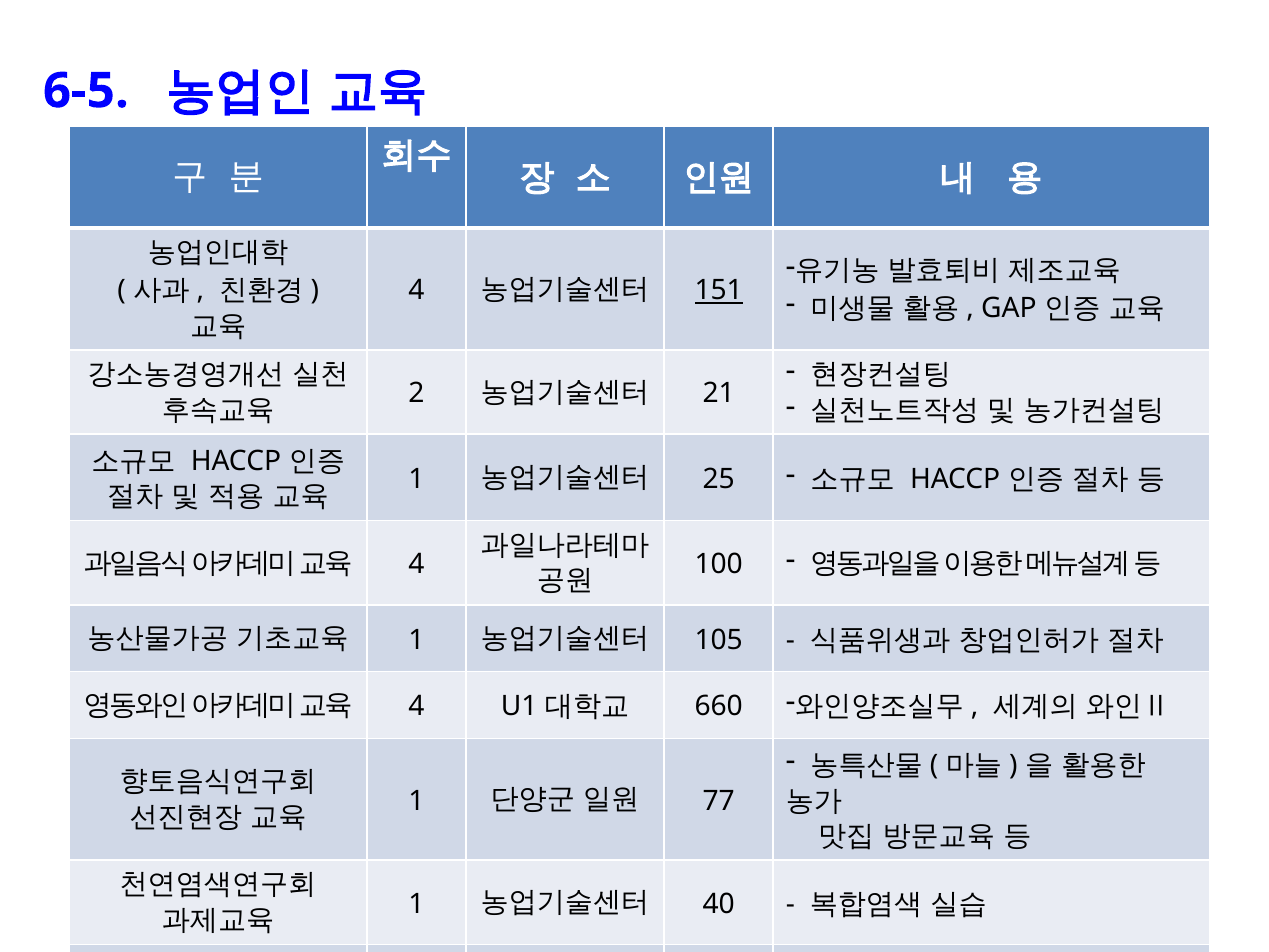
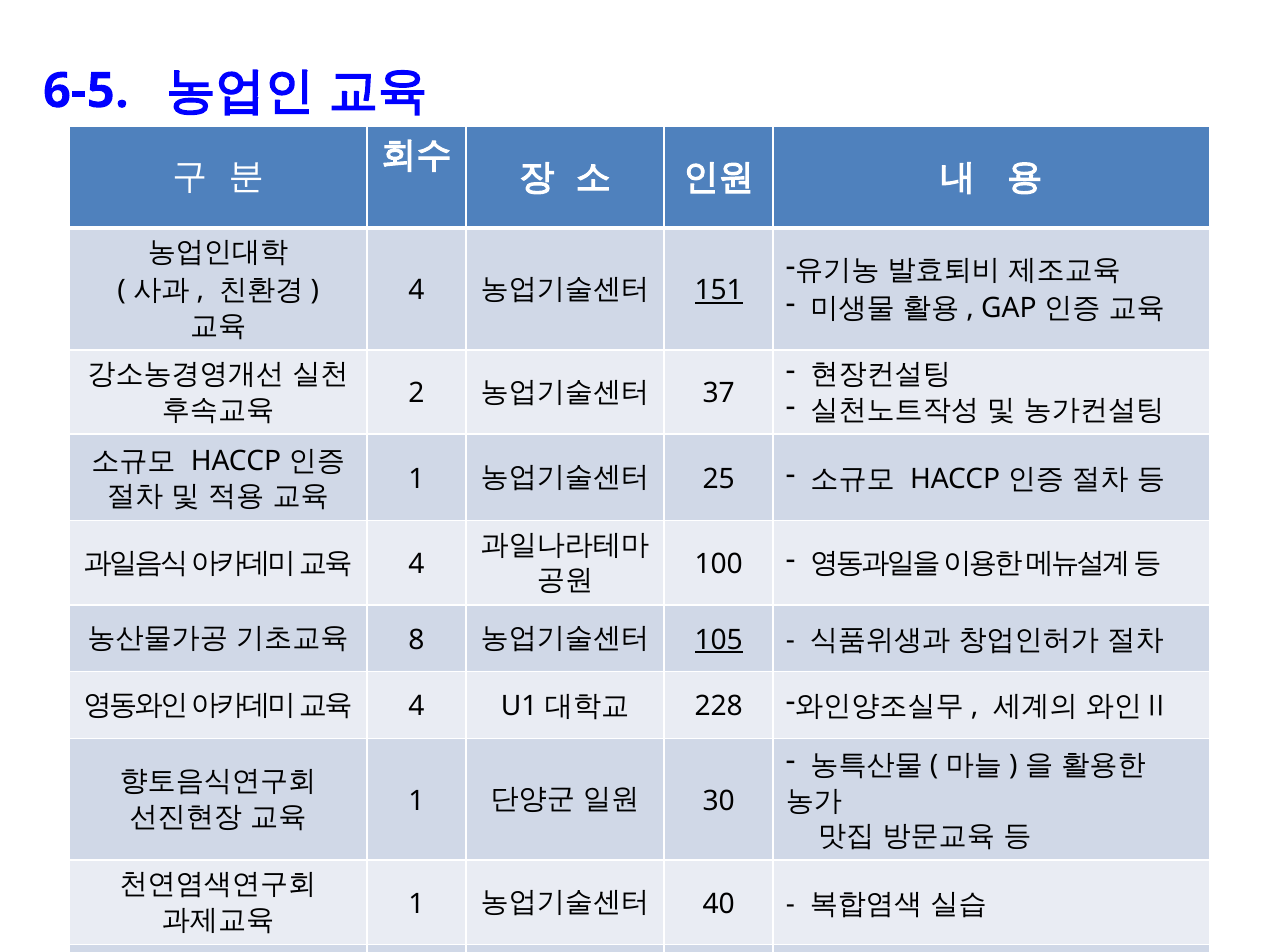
21: 21 -> 37 (719, 393)
1: 1 -> 8 (416, 640)
105 underline: none -> present (719, 640)
660: 660 -> 228 (719, 706)
77: 77 -> 30 (719, 801)
